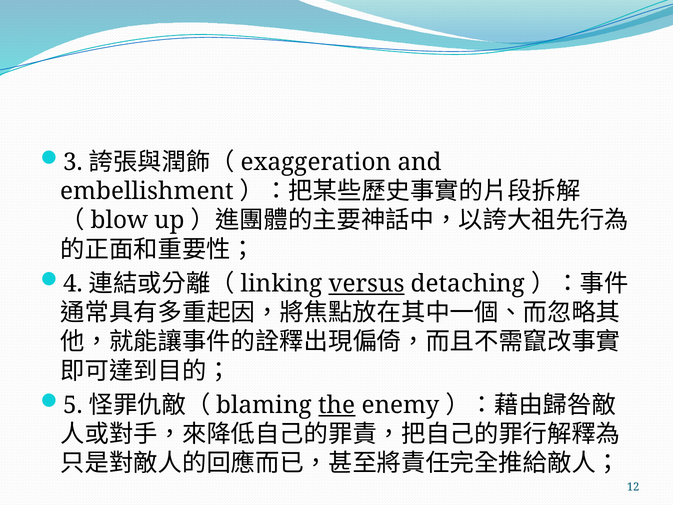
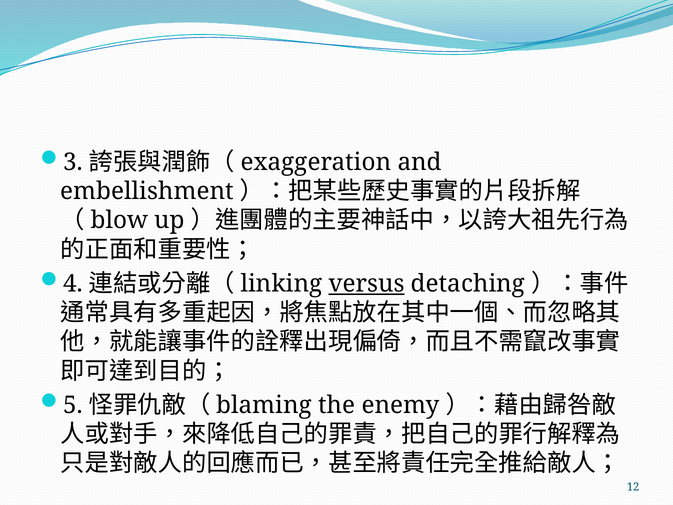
the underline: present -> none (337, 405)
